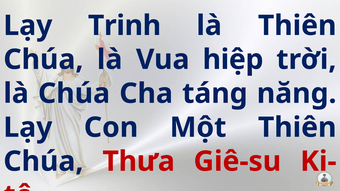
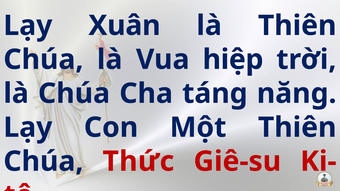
Trinh: Trinh -> Xuân (124, 26)
Thưa: Thưa -> Thức (138, 162)
